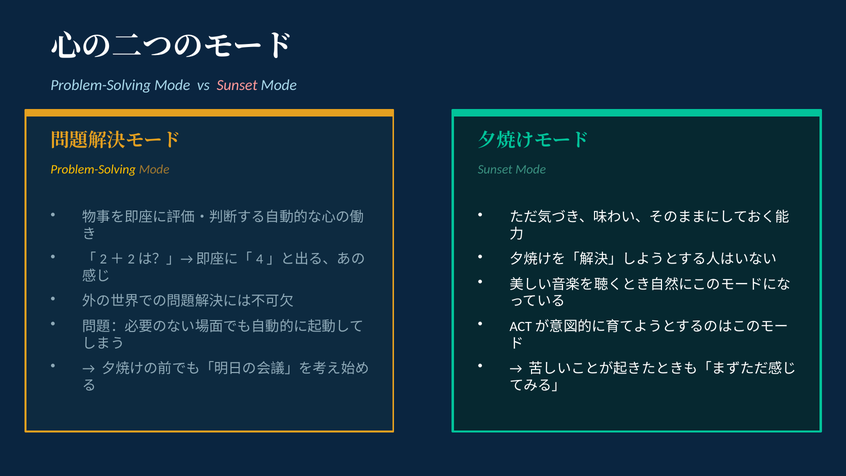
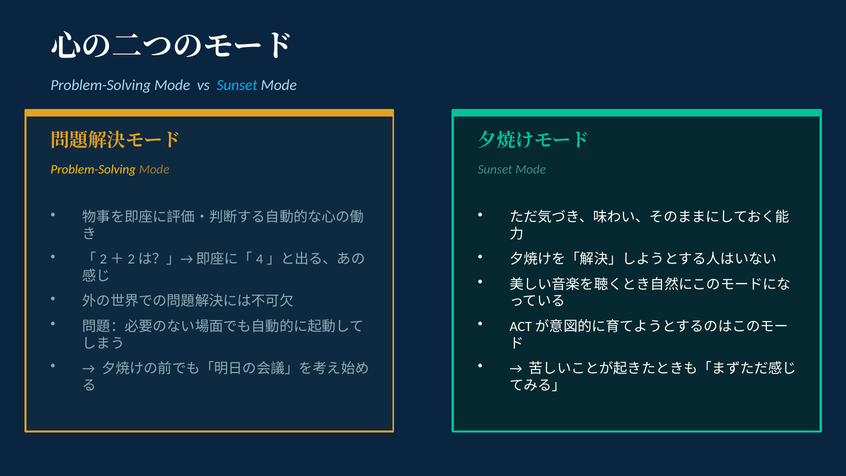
Sunset colour: pink -> light blue (237, 85)
